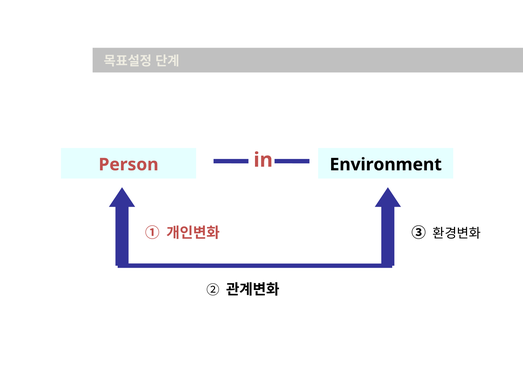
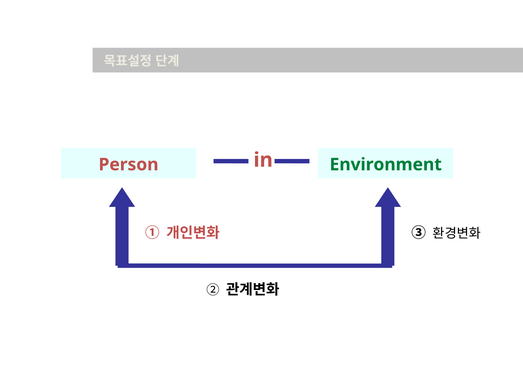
Environment colour: black -> green (386, 165)
